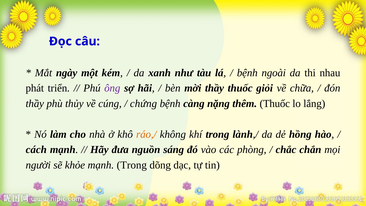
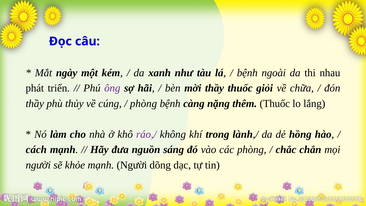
chứng: chứng -> phòng (143, 103)
ráo,/ colour: orange -> purple (146, 134)
mạnh Trong: Trong -> Người (132, 165)
